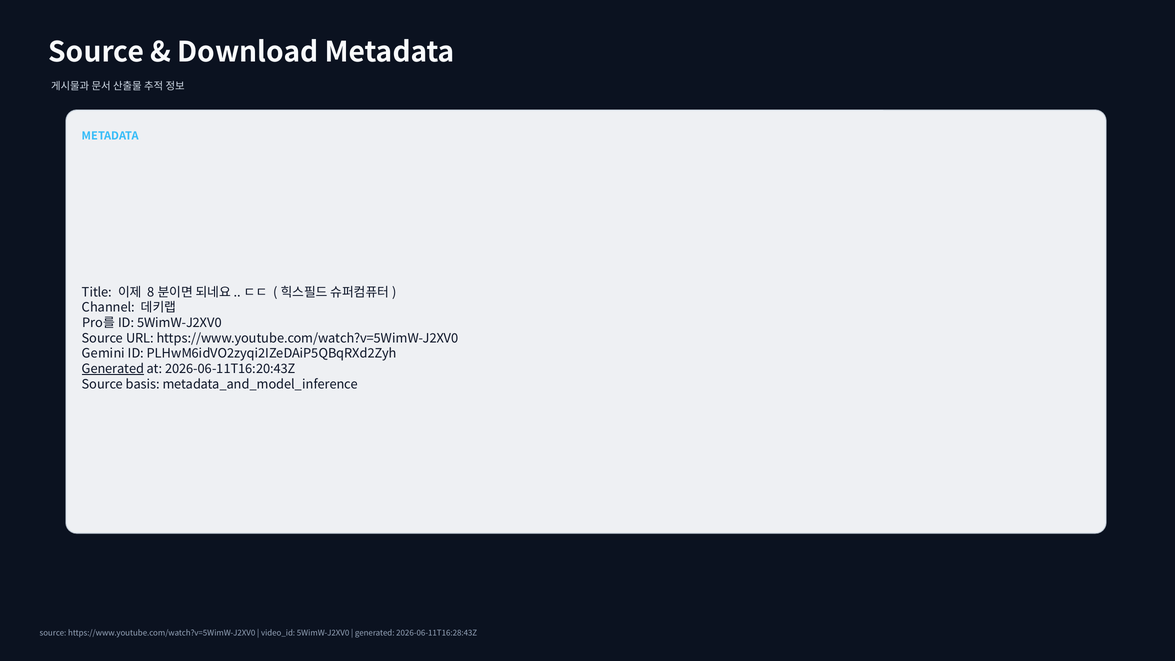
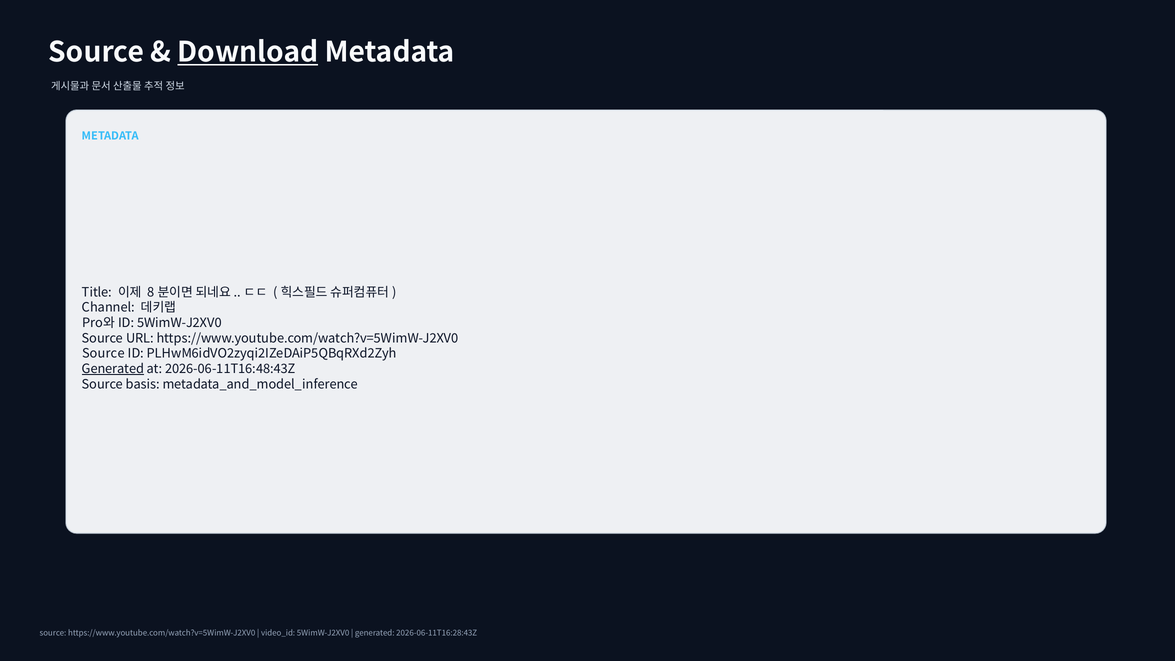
Download underline: none -> present (248, 53)
Pro를: Pro를 -> Pro와 (99, 323)
Gemini: Gemini -> Source (103, 354)
2026-06-11T16:20:43Z: 2026-06-11T16:20:43Z -> 2026-06-11T16:48:43Z (230, 369)
